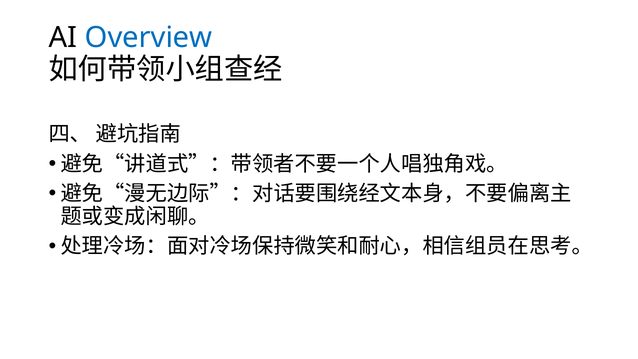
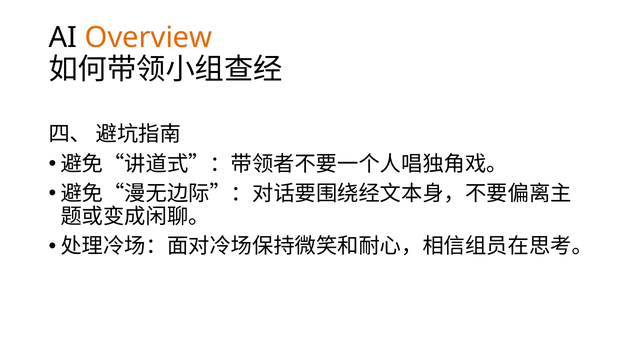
Overview colour: blue -> orange (149, 38)
